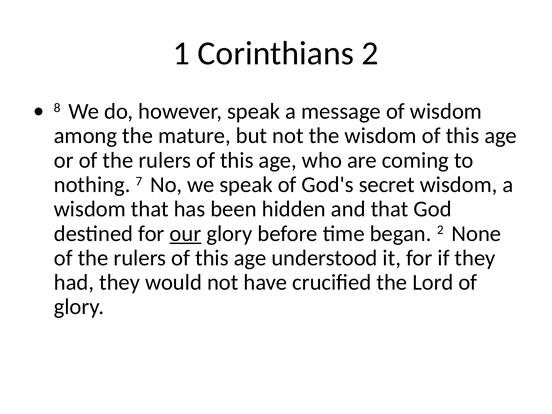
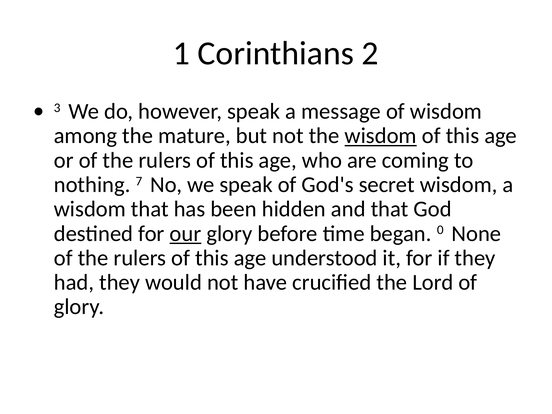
8: 8 -> 3 (57, 108)
wisdom underline: none -> present (381, 136)
began 2: 2 -> 0 (440, 230)
